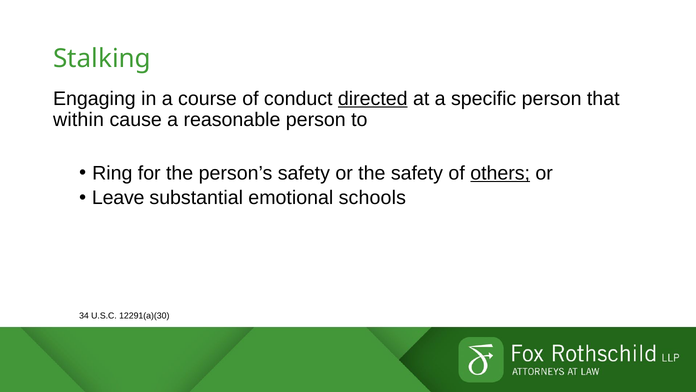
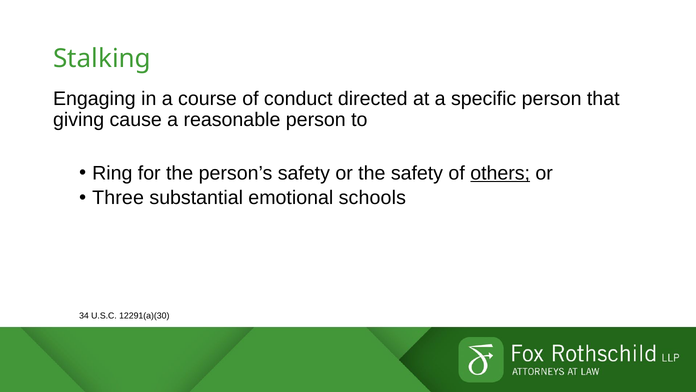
directed underline: present -> none (373, 98)
within: within -> giving (79, 120)
Leave: Leave -> Three (118, 198)
